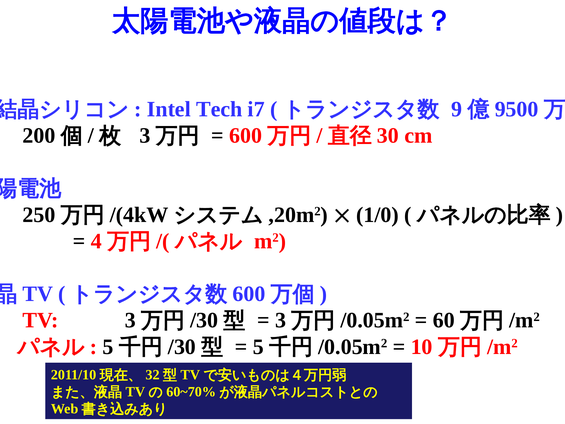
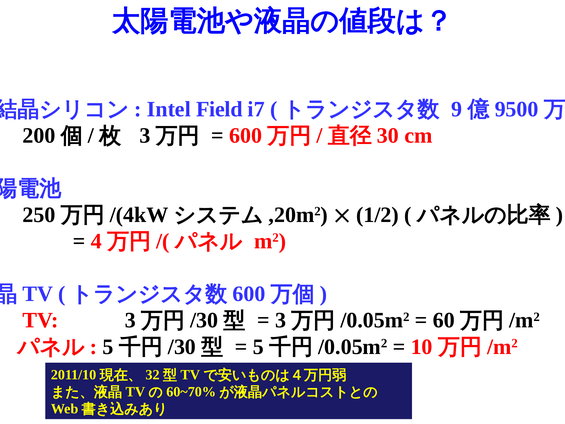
Tech: Tech -> Field (219, 109)
1/0: 1/0 -> 1/2 (378, 215)
